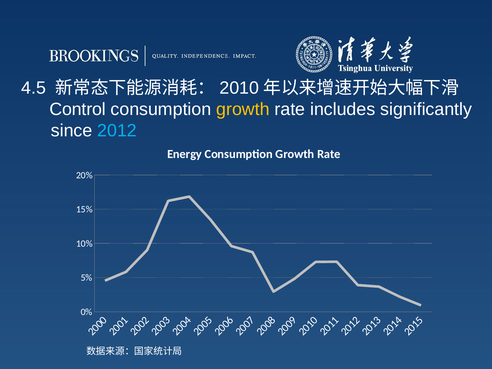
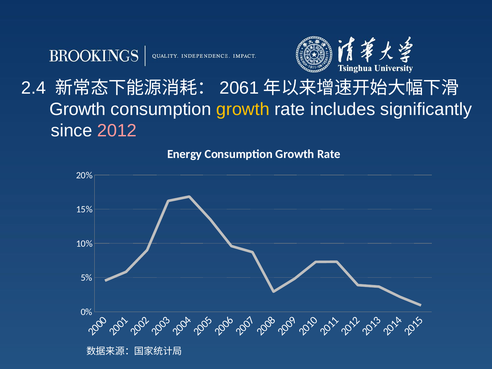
4.5: 4.5 -> 2.4 (34, 88)
2010: 2010 -> 2061 (239, 88)
Control: Control -> Growth (78, 109)
2012 colour: light blue -> pink (117, 131)
